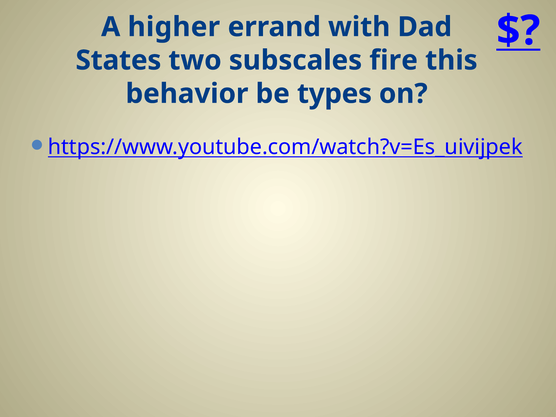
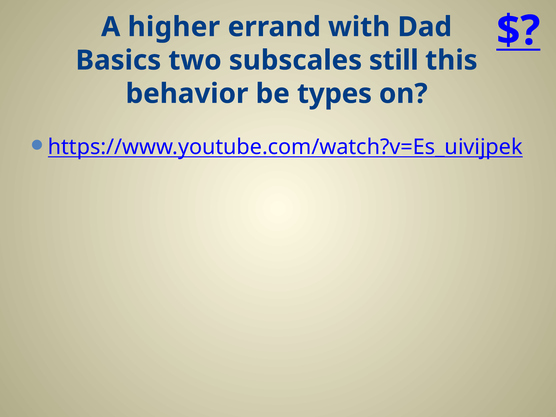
States: States -> Basics (118, 60)
fire: fire -> still (394, 60)
